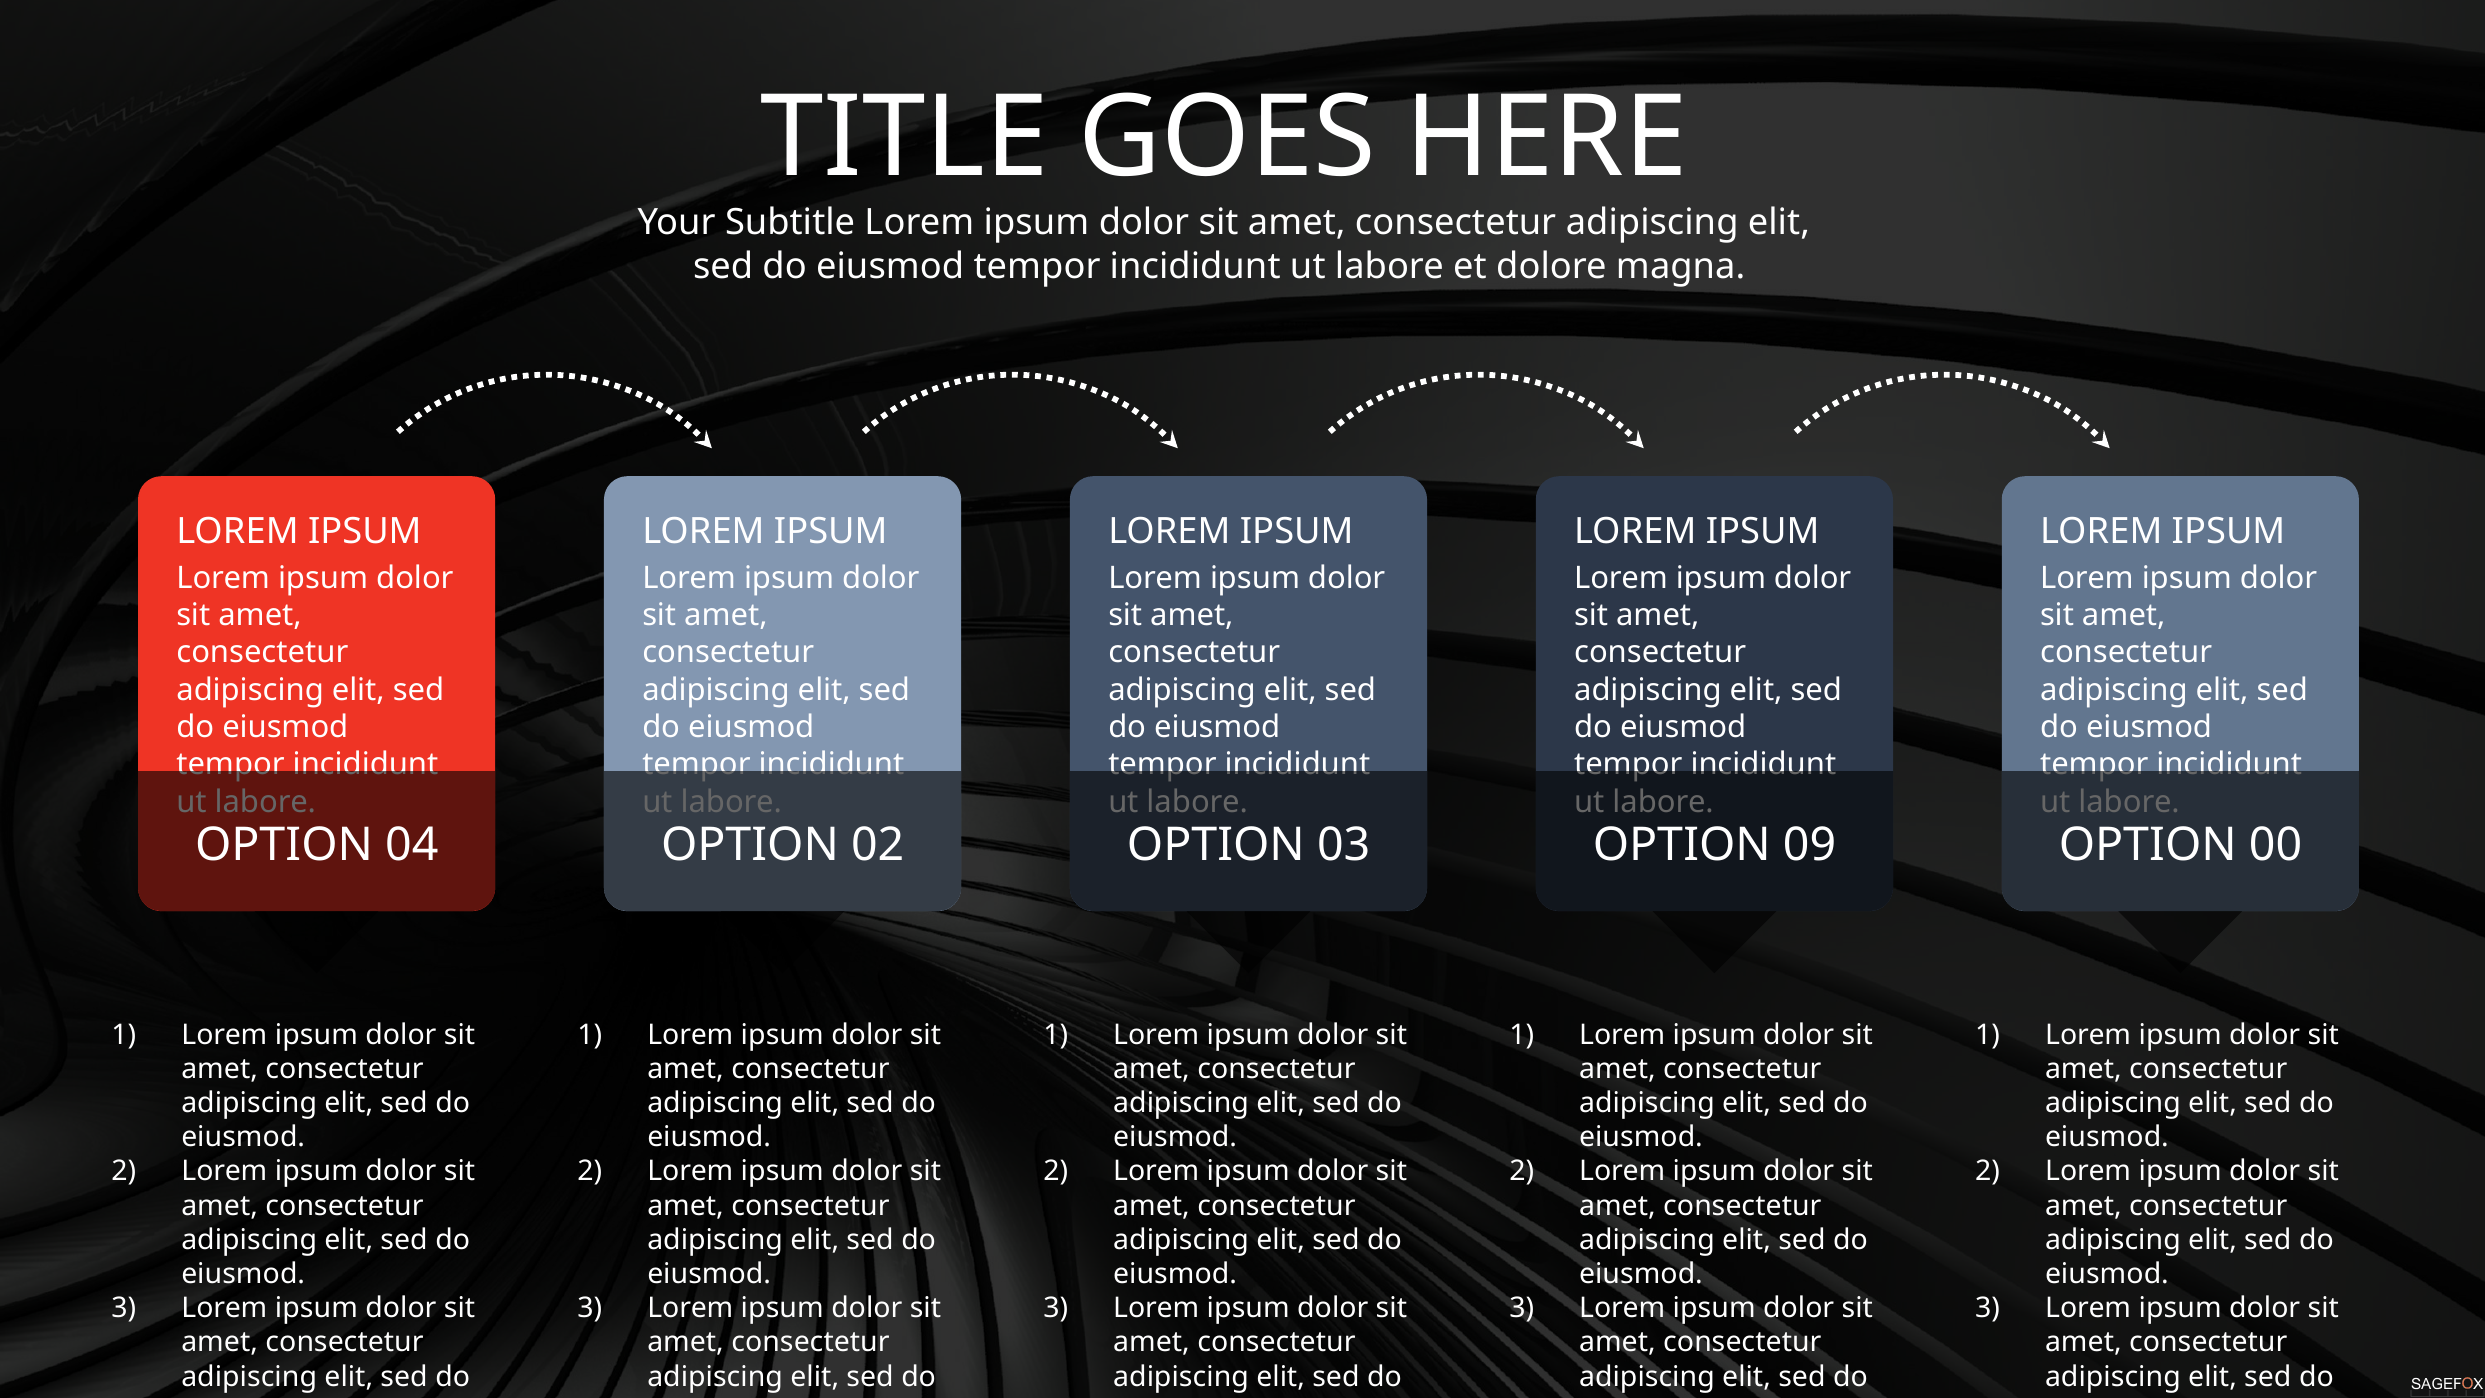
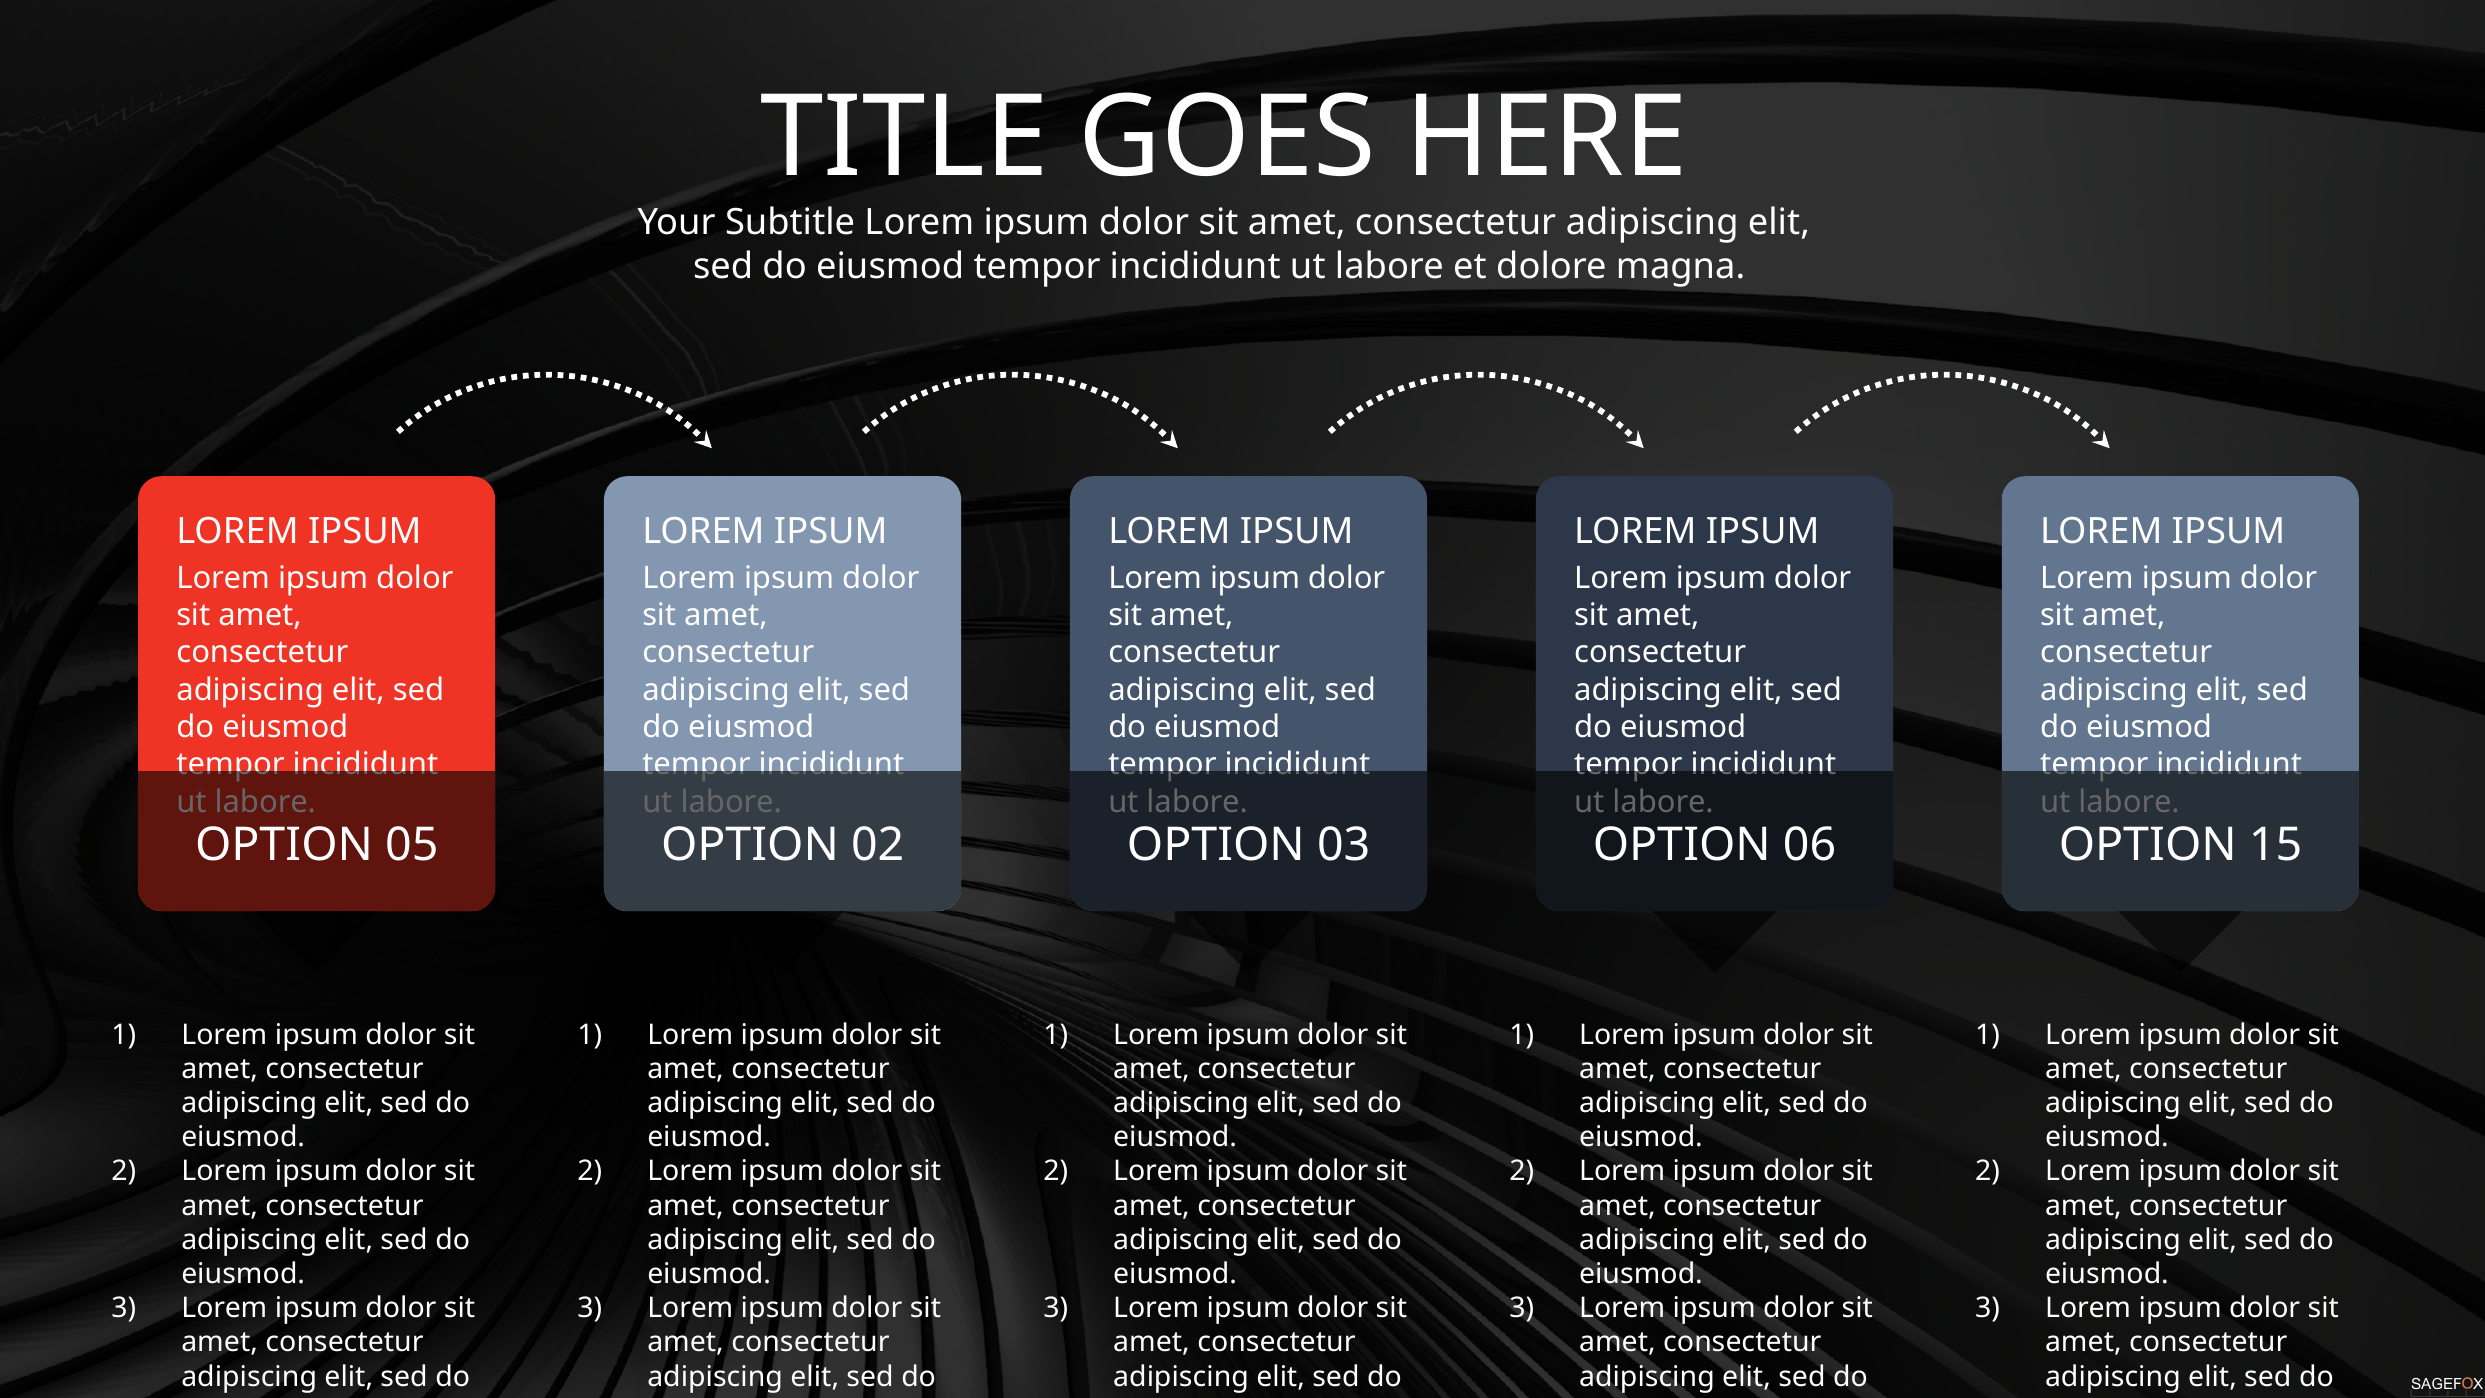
04: 04 -> 05 (412, 845)
09: 09 -> 06 (1810, 845)
00: 00 -> 15 (2276, 845)
